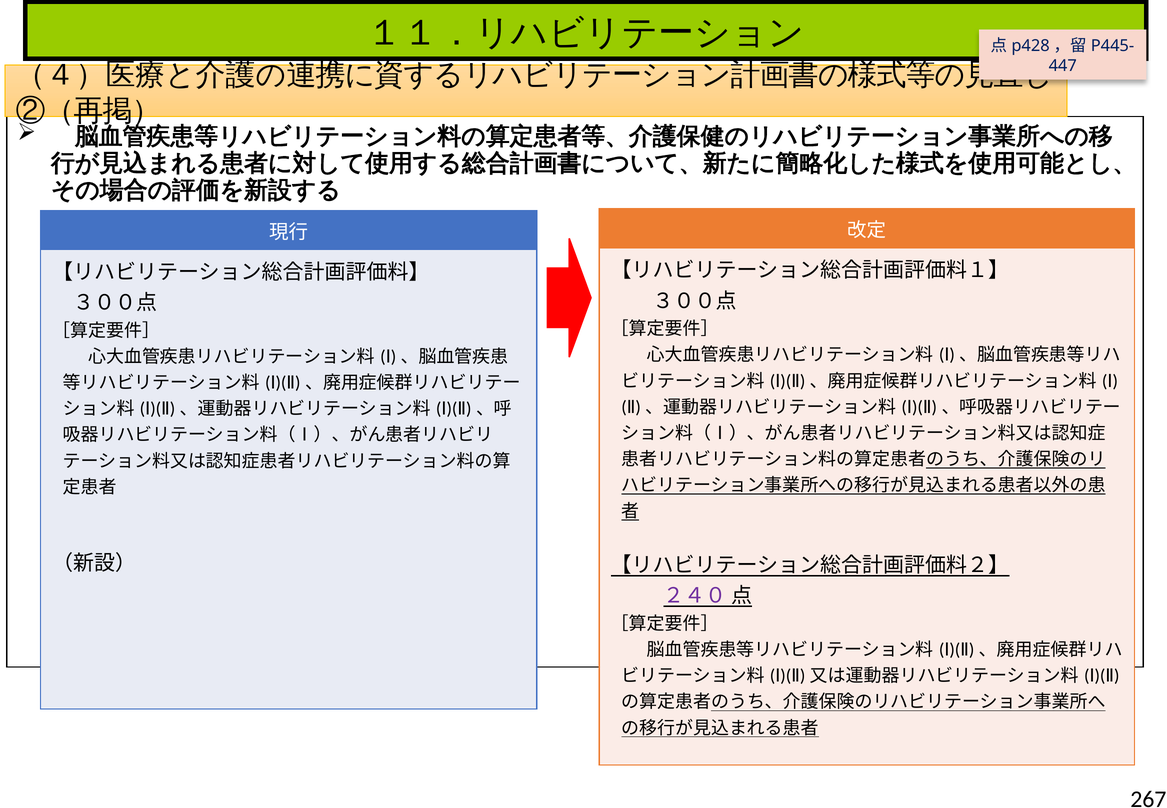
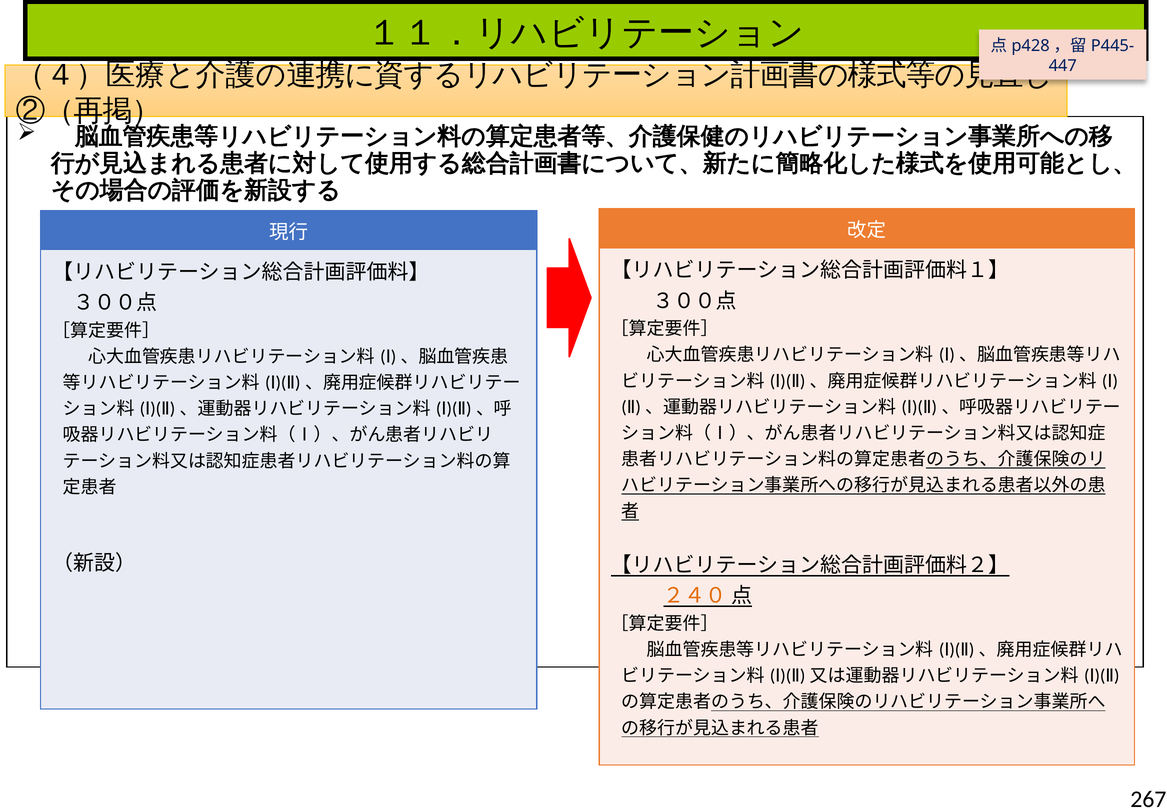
２４０ colour: purple -> orange (695, 596)
